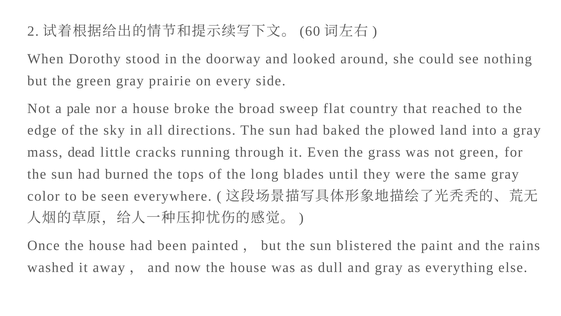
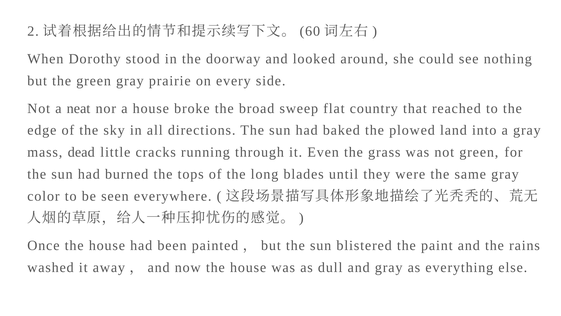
pale: pale -> neat (79, 108)
